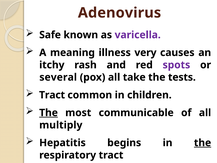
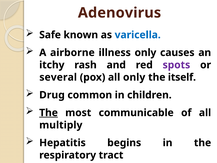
varicella colour: purple -> blue (138, 35)
meaning: meaning -> airborne (72, 53)
illness very: very -> only (145, 53)
all take: take -> only (134, 77)
tests: tests -> itself (182, 77)
Tract: Tract -> Drug (52, 95)
the underline: present -> none (203, 143)
